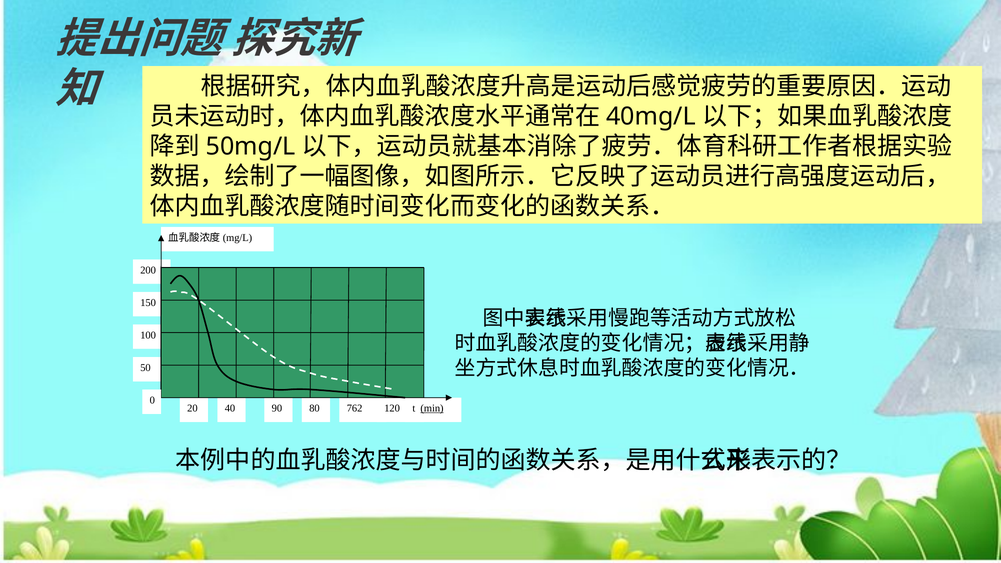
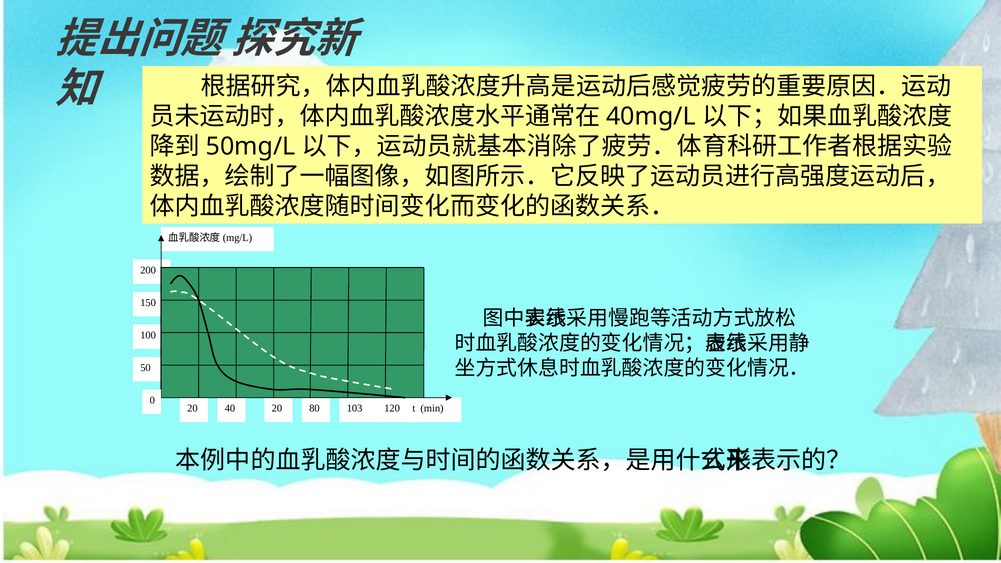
40 90: 90 -> 20 (277, 408)
762: 762 -> 103 (355, 408)
min underline: present -> none (432, 408)
